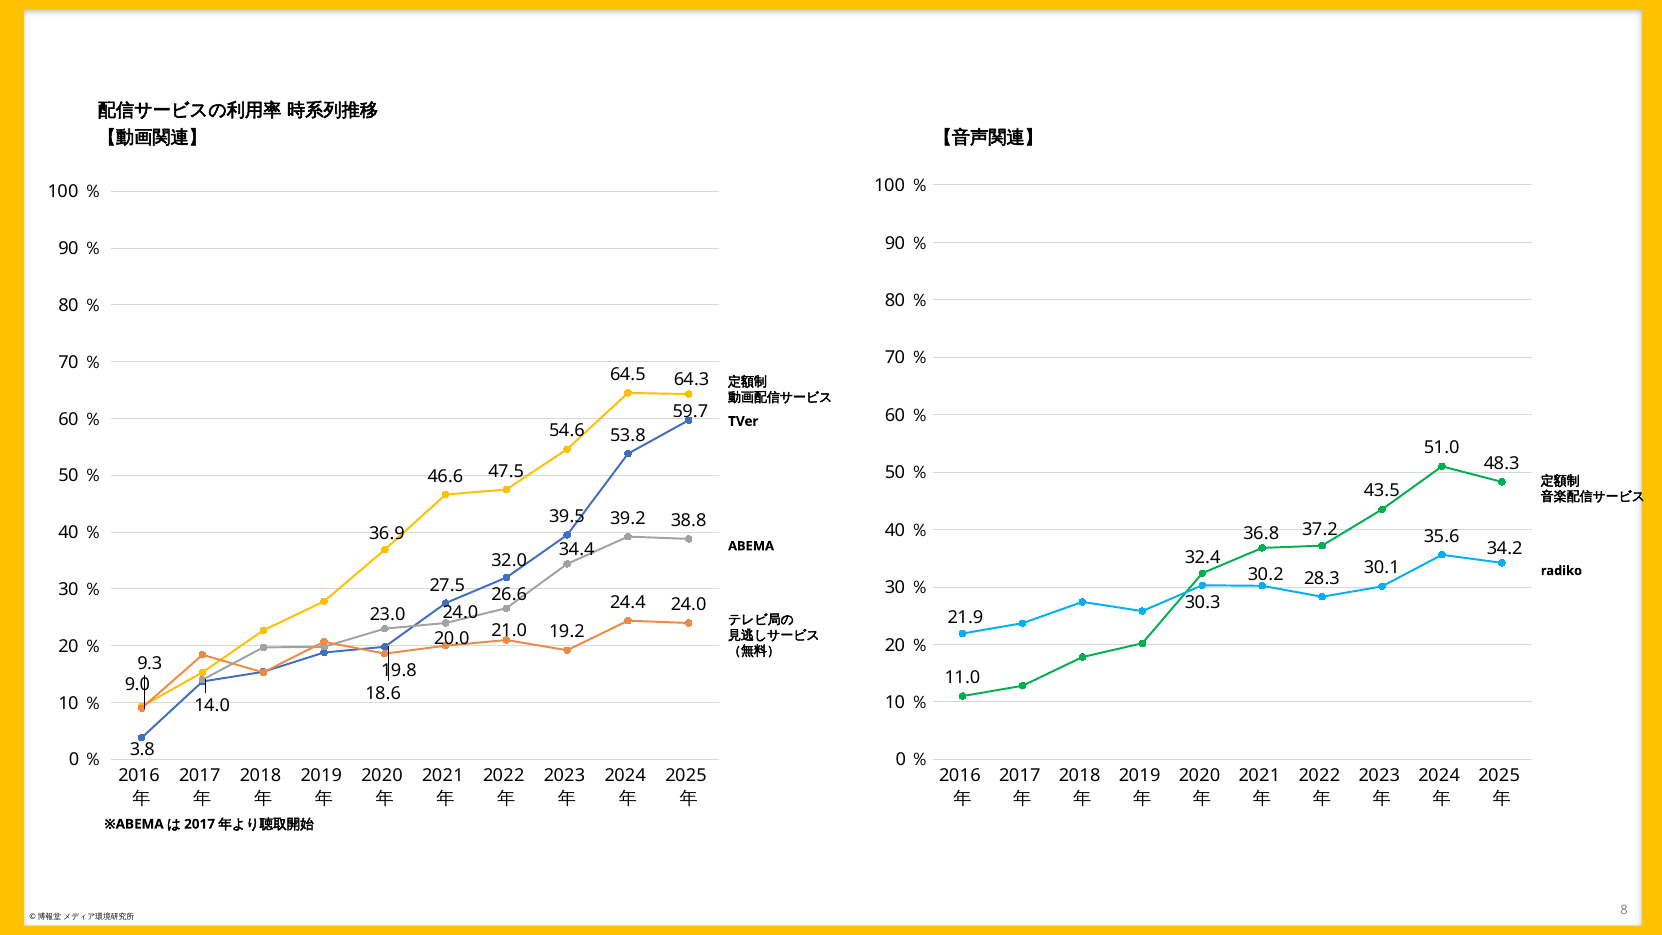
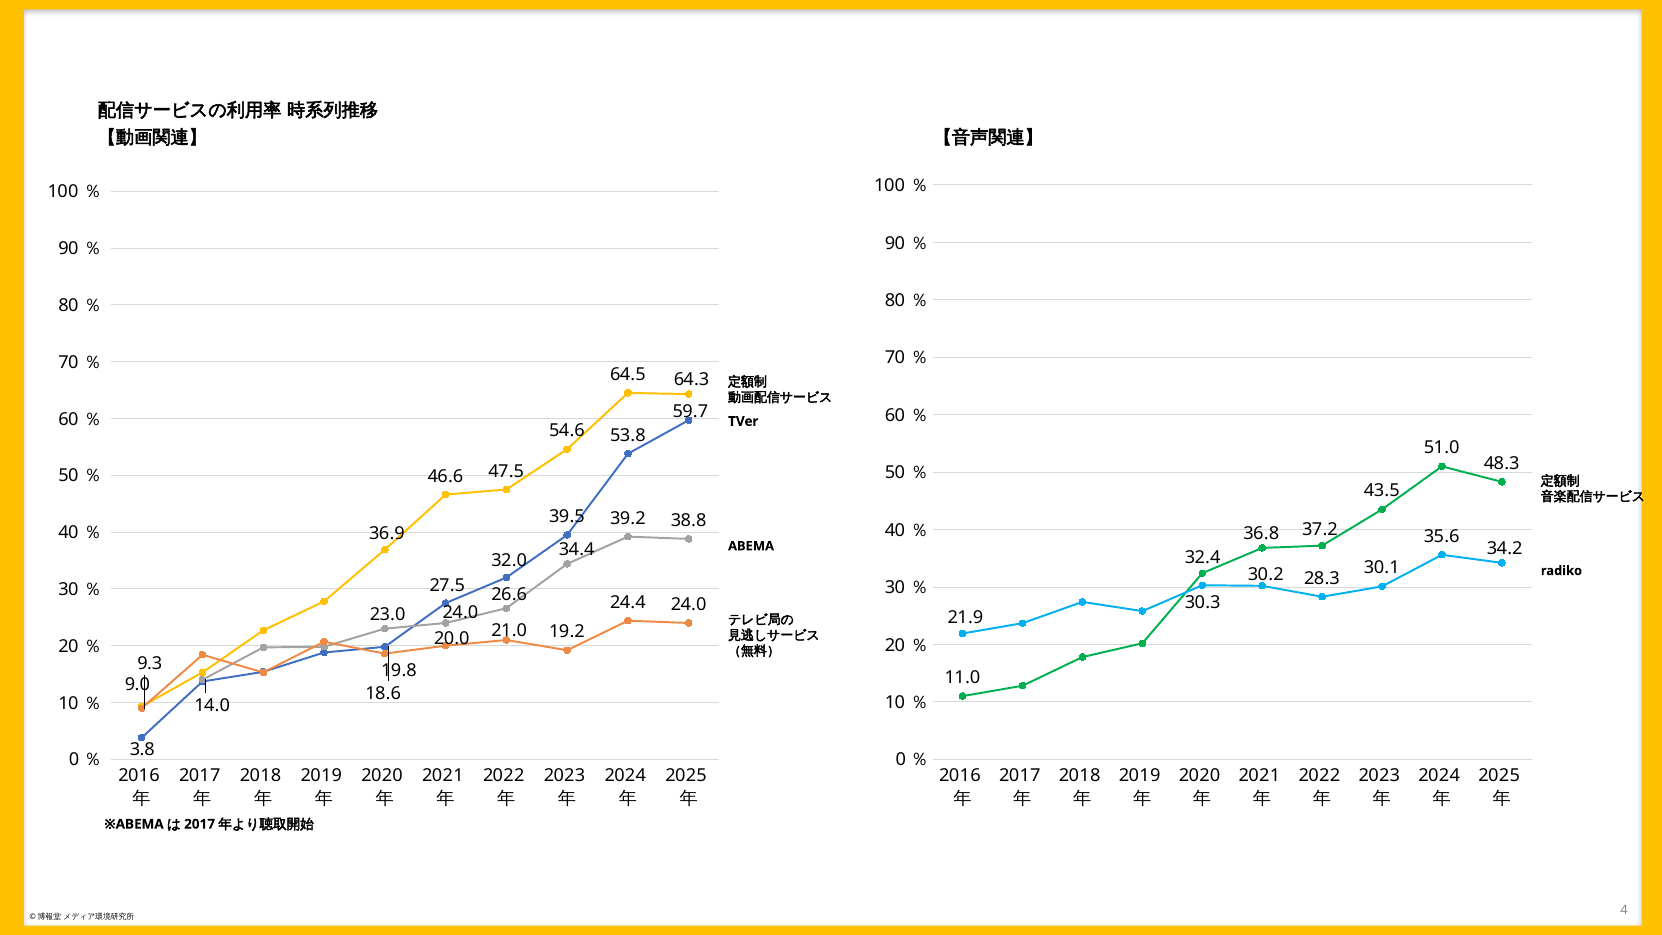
8: 8 -> 4 (1624, 910)
